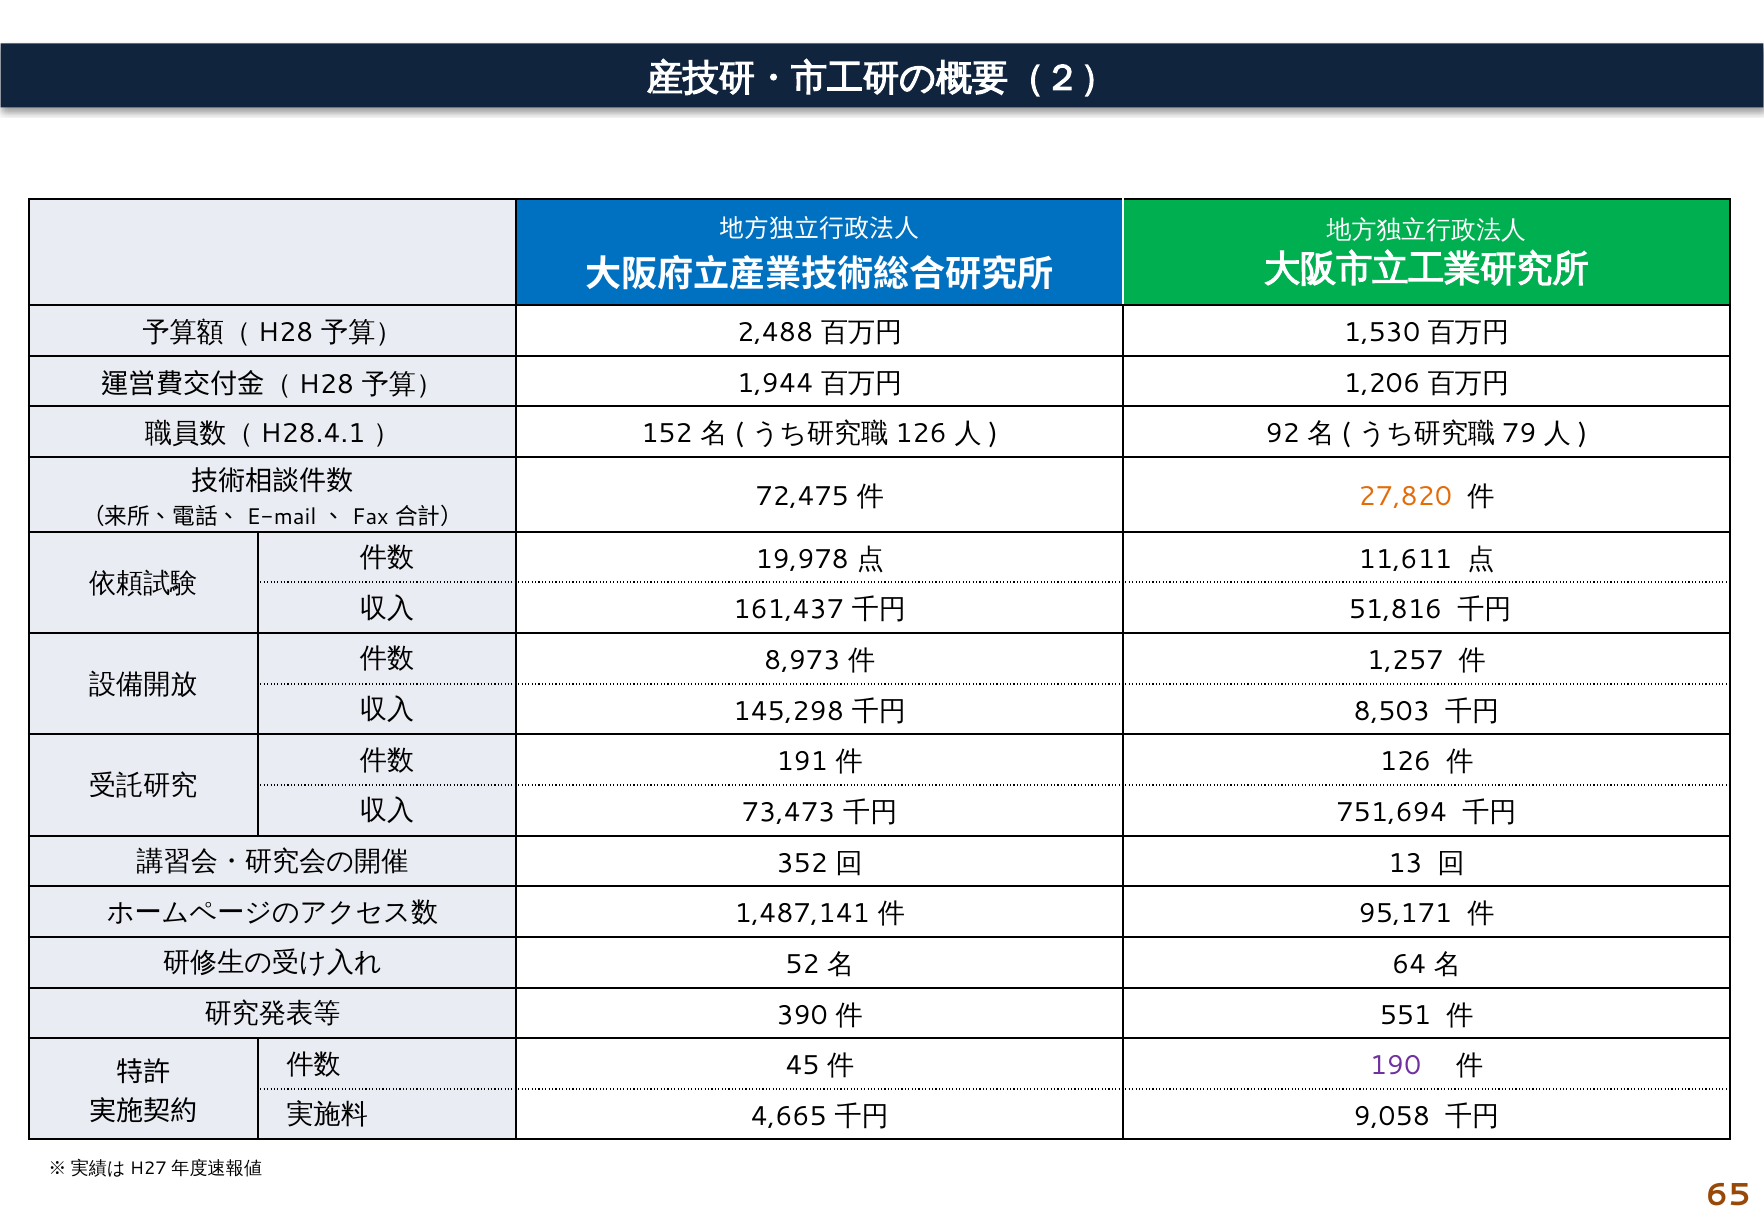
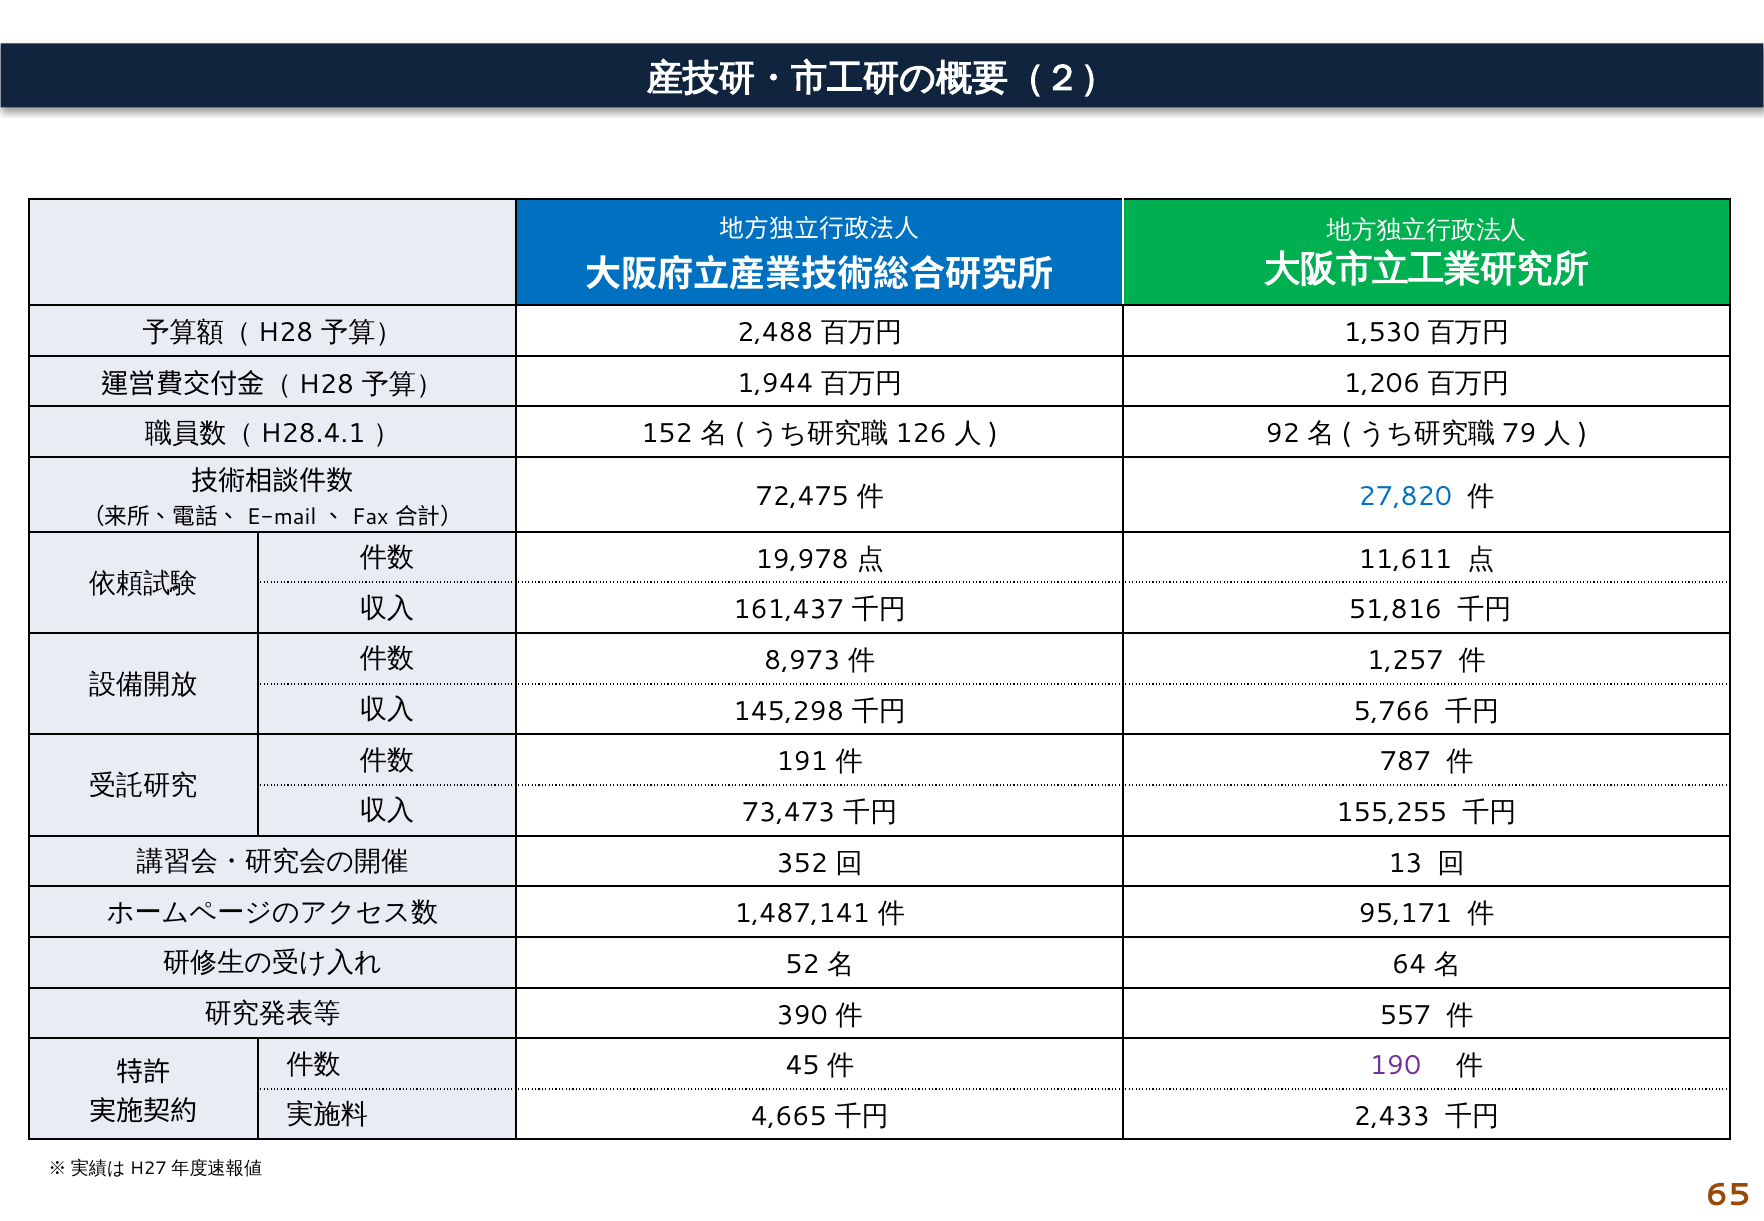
27,820 colour: orange -> blue (1405, 497)
8,503: 8,503 -> 5,766 (1392, 711)
126: 126 -> 787 (1405, 762)
751,694: 751,694 -> 155,255 (1392, 813)
551: 551 -> 557 (1405, 1015)
9,058: 9,058 -> 2,433 (1392, 1116)
